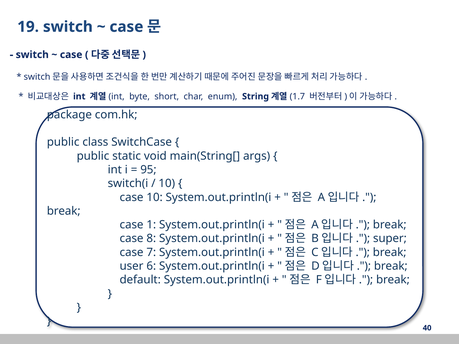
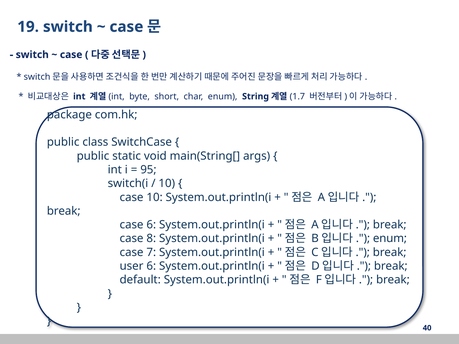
case 1: 1 -> 6 (151, 225)
super: super -> enum (390, 239)
